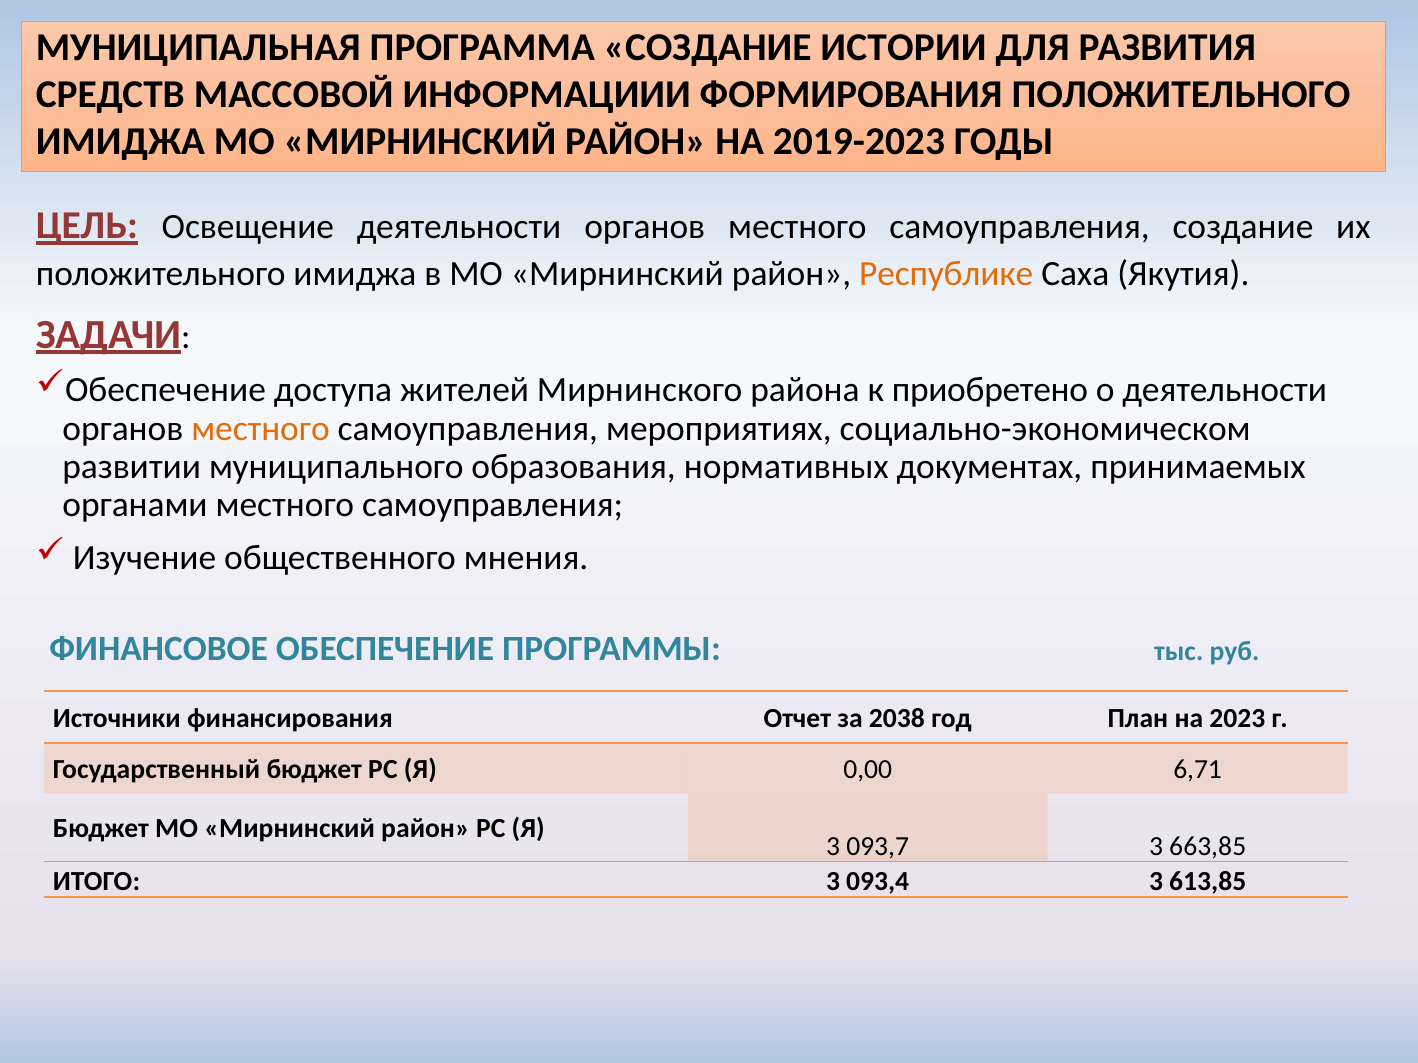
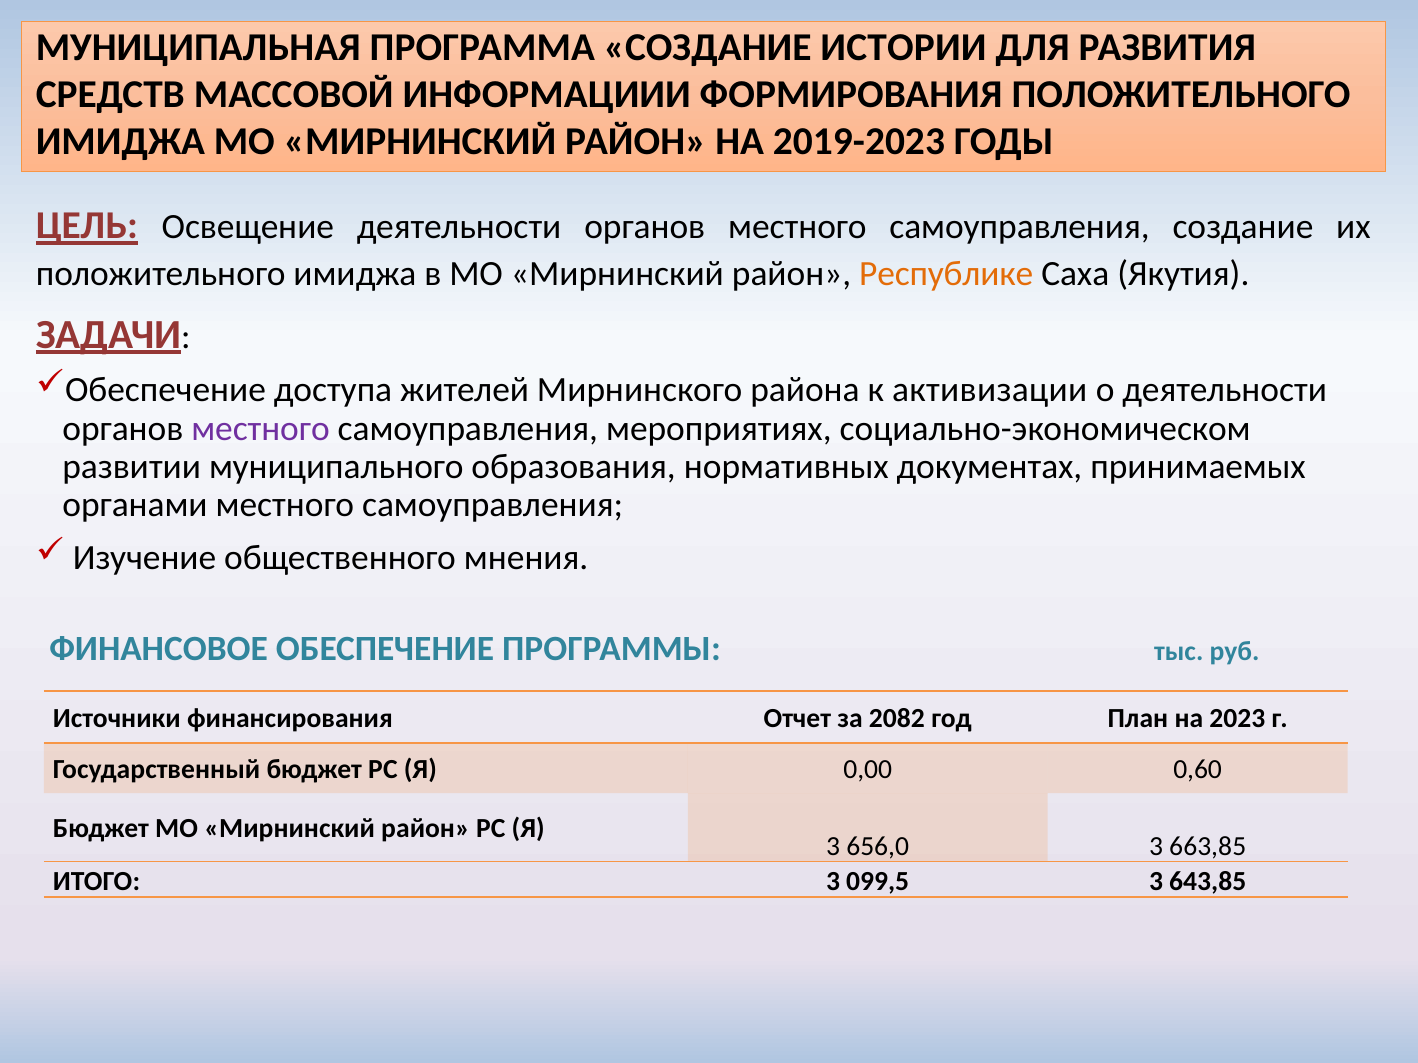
приобретено: приобретено -> активизации (990, 390)
местного colour: orange -> purple (261, 429)
2038: 2038 -> 2082 (897, 719)
6,71: 6,71 -> 0,60 (1198, 770)
093,7: 093,7 -> 656,0 (878, 846)
093,4: 093,4 -> 099,5 (878, 881)
613,85: 613,85 -> 643,85 (1208, 881)
